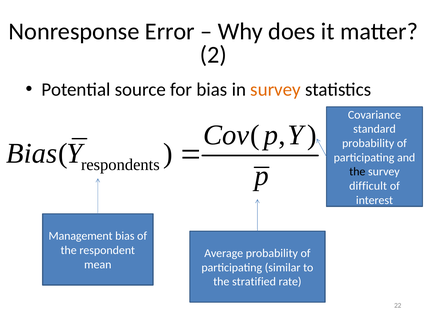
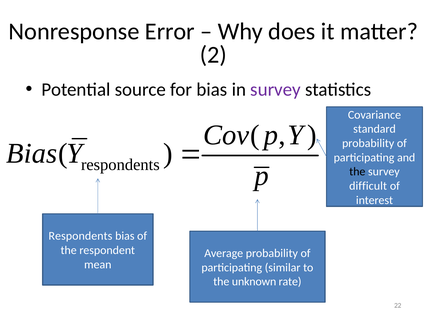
survey colour: orange -> purple (276, 90)
Management: Management -> Respondents (80, 236)
stratified: stratified -> unknown (254, 282)
